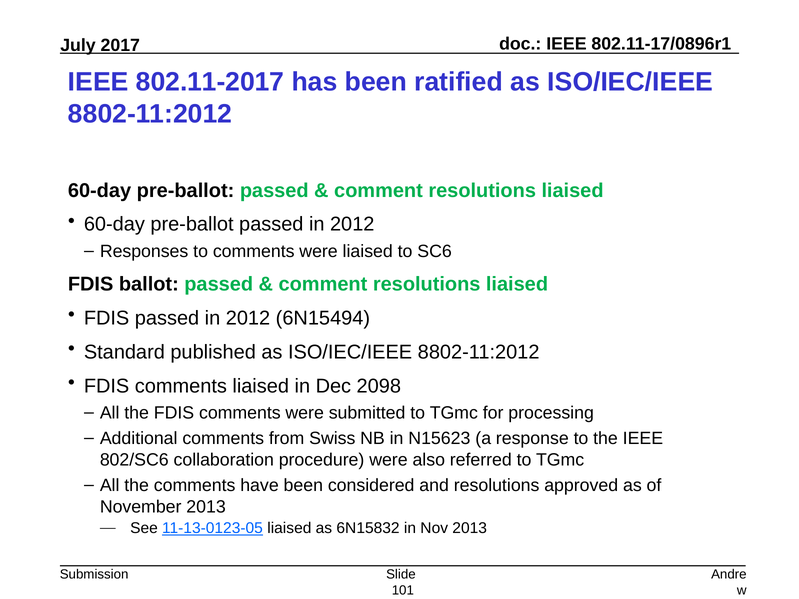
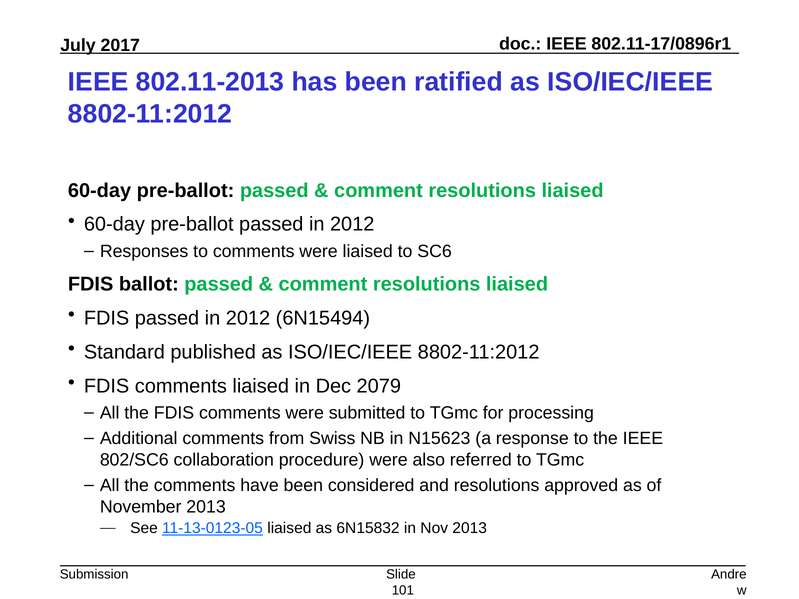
802.11-2017: 802.11-2017 -> 802.11-2013 (210, 82)
2098: 2098 -> 2079 (379, 386)
